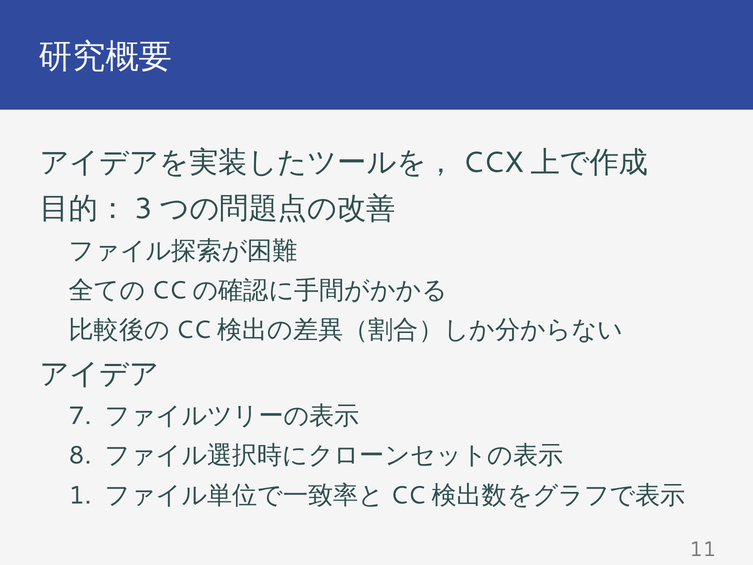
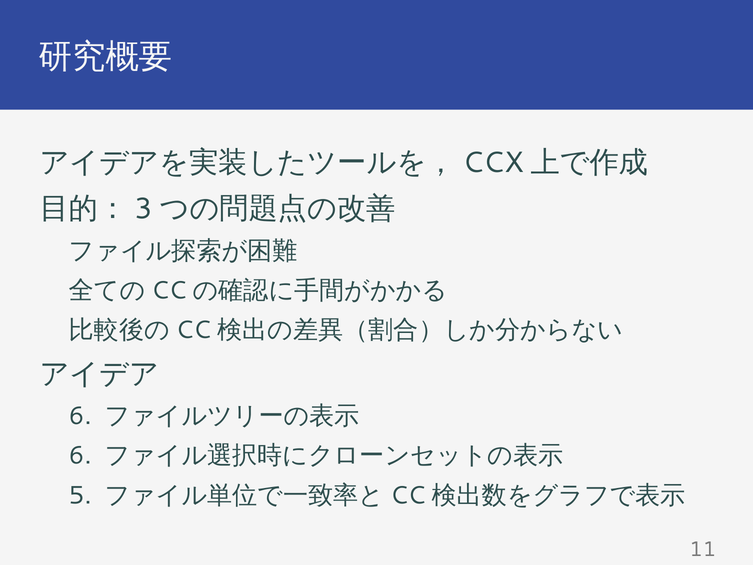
7: 7 -> 6 (80, 416)
8: 8 -> 6 (80, 455)
1: 1 -> 5 (80, 495)
